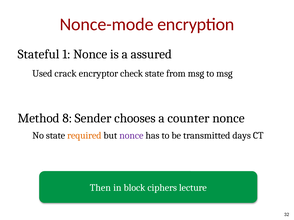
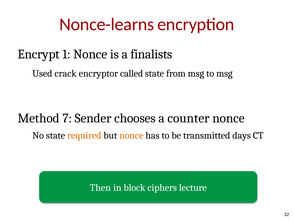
Nonce-mode: Nonce-mode -> Nonce-learns (107, 25)
Stateful: Stateful -> Encrypt (39, 54)
assured: assured -> finalists (151, 54)
check: check -> called (132, 74)
8: 8 -> 7 (67, 118)
nonce colour: purple -> orange (131, 136)
